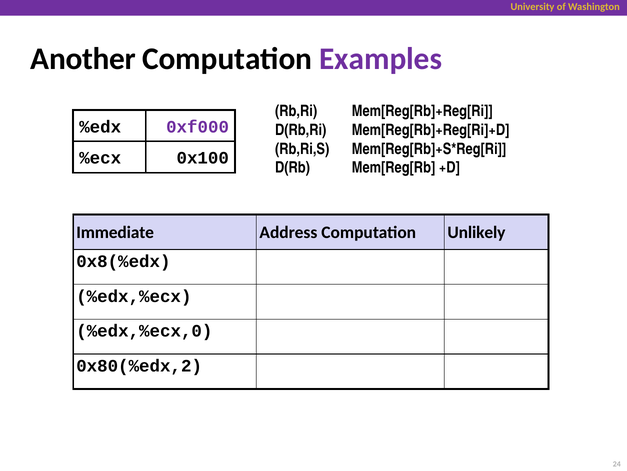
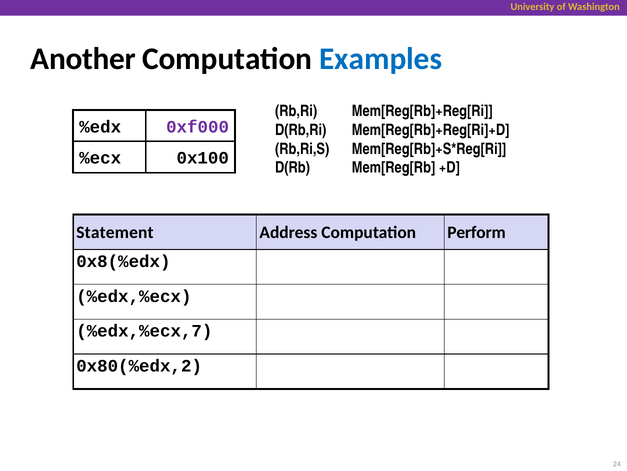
Examples colour: purple -> blue (381, 59)
Immediate: Immediate -> Statement (115, 232)
Unlikely: Unlikely -> Perform (476, 232)
%edx,%ecx,0: %edx,%ecx,0 -> %edx,%ecx,7 (144, 331)
